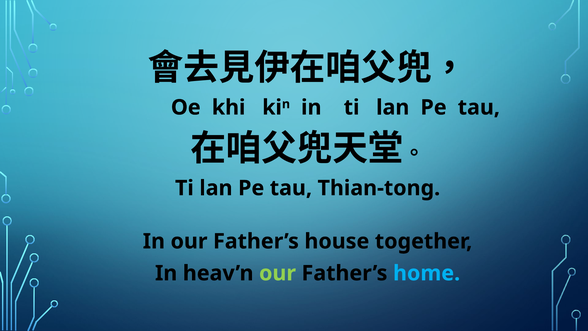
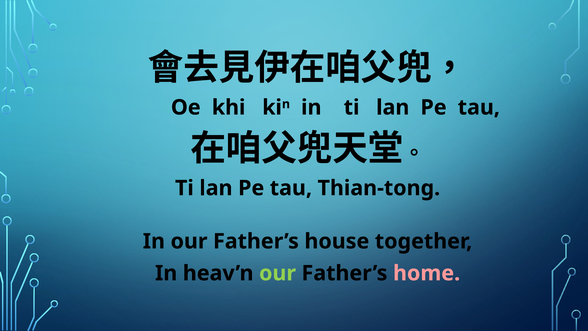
home colour: light blue -> pink (427, 273)
